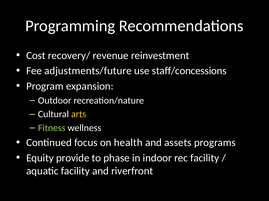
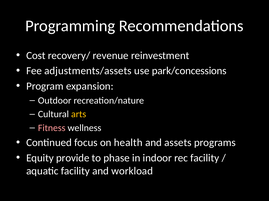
adjustments/future: adjustments/future -> adjustments/assets (88, 71)
staff/concessions: staff/concessions -> park/concessions (189, 71)
Fitness colour: light green -> pink (52, 128)
riverfront: riverfront -> workload (132, 172)
